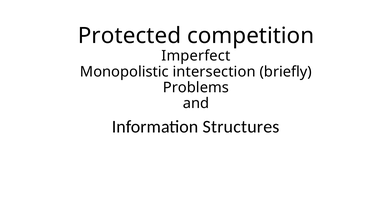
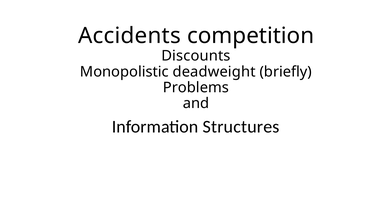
Protected: Protected -> Accidents (129, 36)
Imperfect: Imperfect -> Discounts (196, 56)
intersection: intersection -> deadweight (214, 72)
